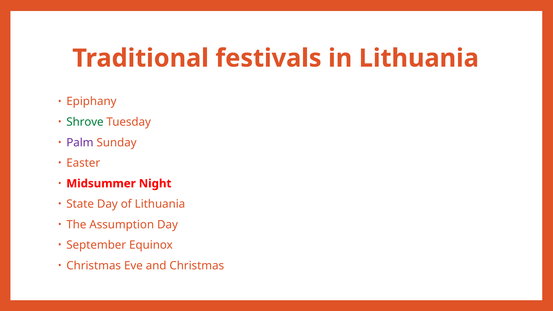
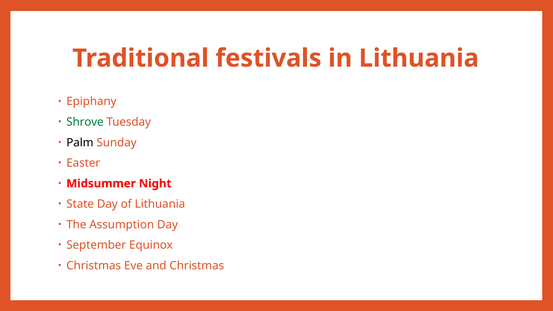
Palm colour: purple -> black (80, 143)
